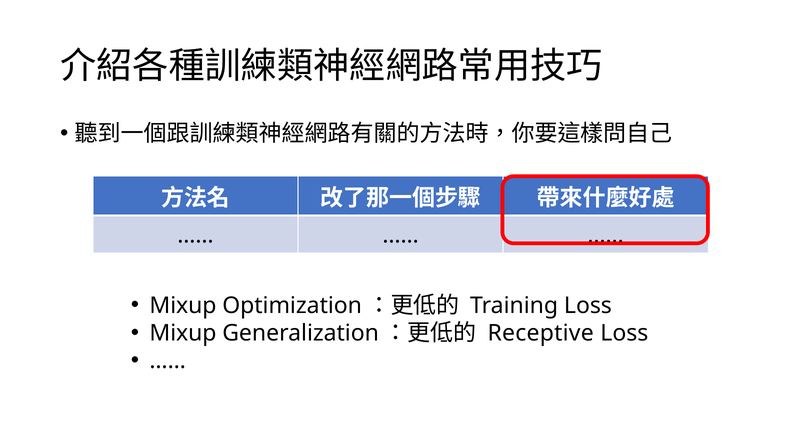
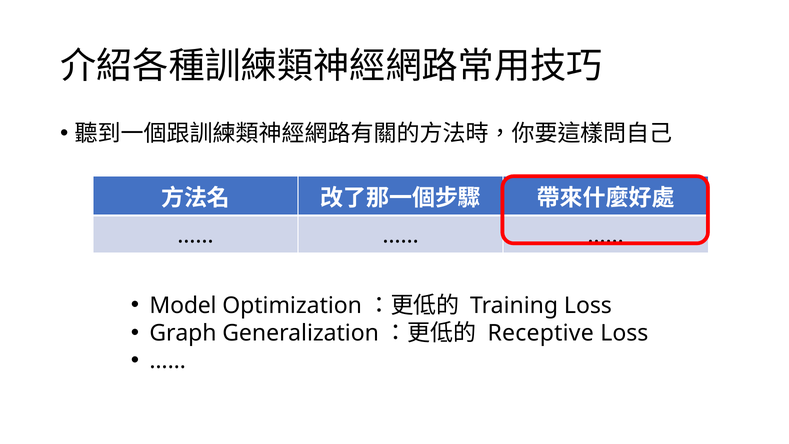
Mixup: Mixup -> Model (183, 305)
Mixup: Mixup -> Graph (183, 333)
